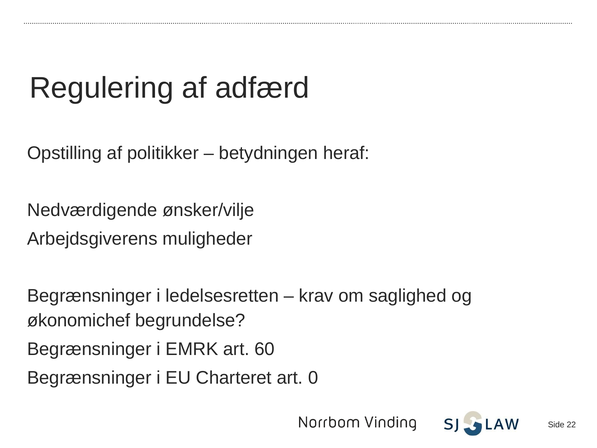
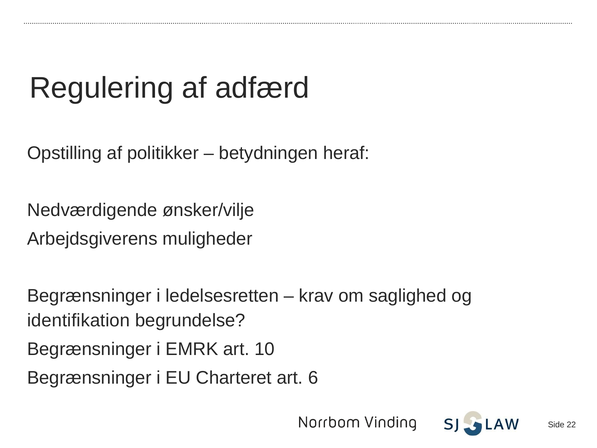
økonomichef: økonomichef -> identifikation (79, 320)
60: 60 -> 10 (265, 349)
0: 0 -> 6 (313, 377)
